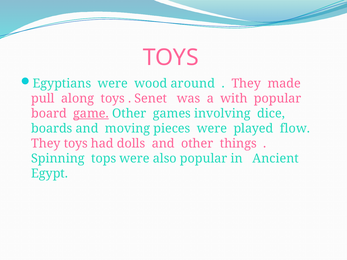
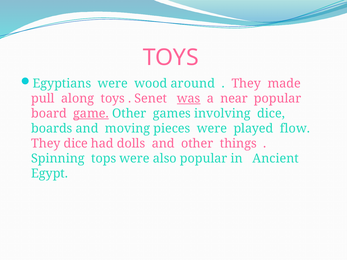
was underline: none -> present (189, 99)
with: with -> near (234, 99)
They toys: toys -> dice (76, 144)
